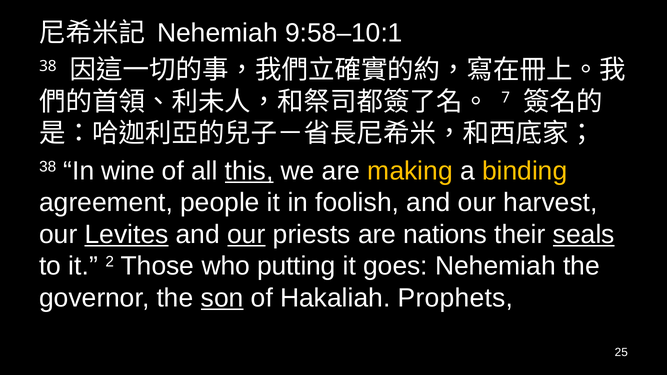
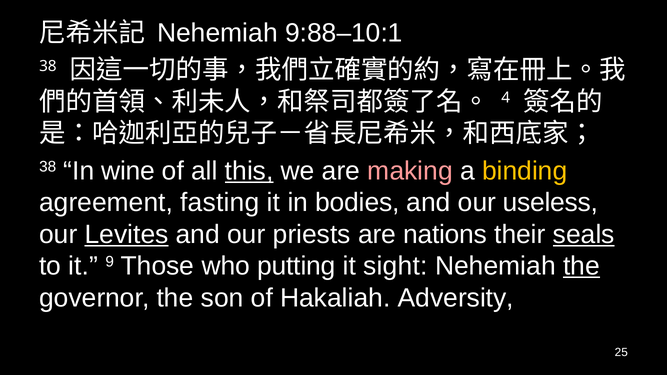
9:58–10:1: 9:58–10:1 -> 9:88–10:1 (344, 33)
7: 7 -> 4 (506, 98)
making colour: yellow -> pink (410, 171)
people: people -> fasting (220, 203)
foolish: foolish -> bodies (357, 203)
harvest: harvest -> useless (551, 203)
our underline: present -> none (246, 234)
2: 2 -> 9 (110, 262)
goes: goes -> sight (395, 266)
the underline: none -> present (581, 266)
son underline: present -> none (222, 298)
Prophets: Prophets -> Adversity (456, 298)
